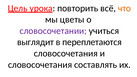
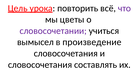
что colour: orange -> purple (124, 8)
выглядит: выглядит -> вымысел (35, 42)
переплетаются: переплетаются -> произведение (92, 42)
